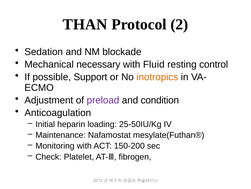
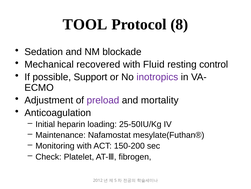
THAN: THAN -> TOOL (85, 24)
2: 2 -> 8 (179, 24)
necessary: necessary -> recovered (98, 64)
inotropics colour: orange -> purple (157, 77)
condition: condition -> mortality (160, 100)
